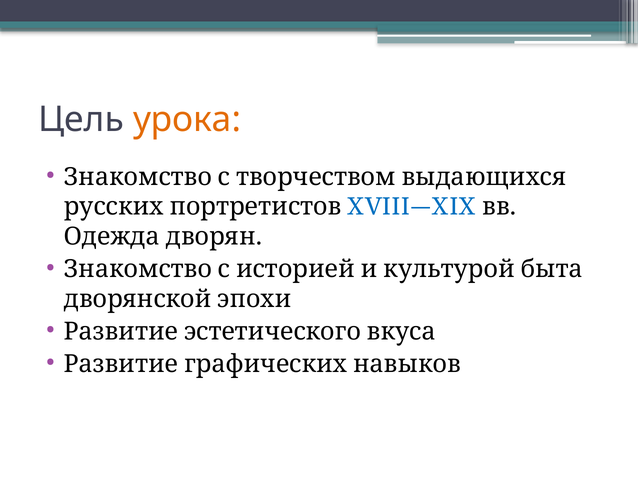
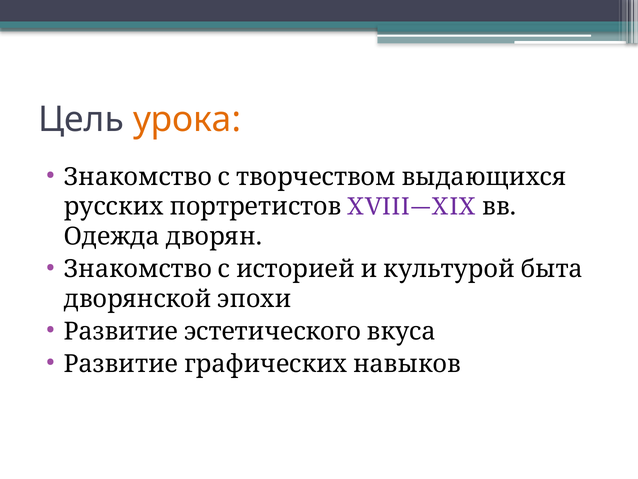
XVIII—XIX colour: blue -> purple (412, 206)
